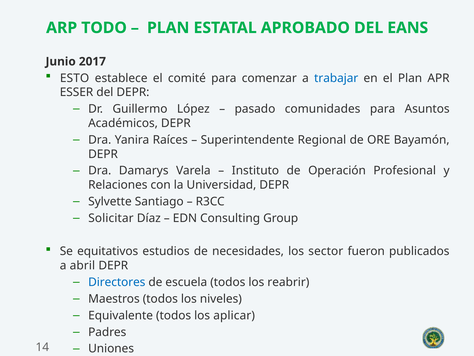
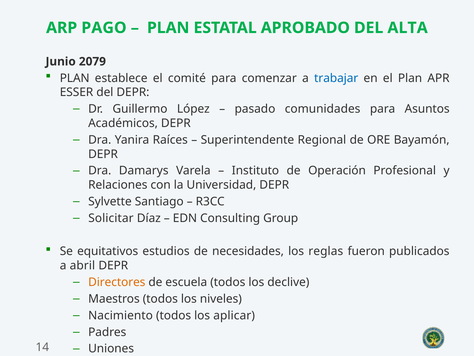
TODO: TODO -> PAGO (104, 28)
EANS: EANS -> ALTA (408, 28)
2017: 2017 -> 2079 (92, 61)
ESTO: ESTO -> PLAN (75, 78)
los sector: sector -> reglas (326, 251)
Directores colour: blue -> orange (117, 282)
reabrir: reabrir -> declive (288, 282)
Equivalente: Equivalente -> Nacimiento (121, 315)
